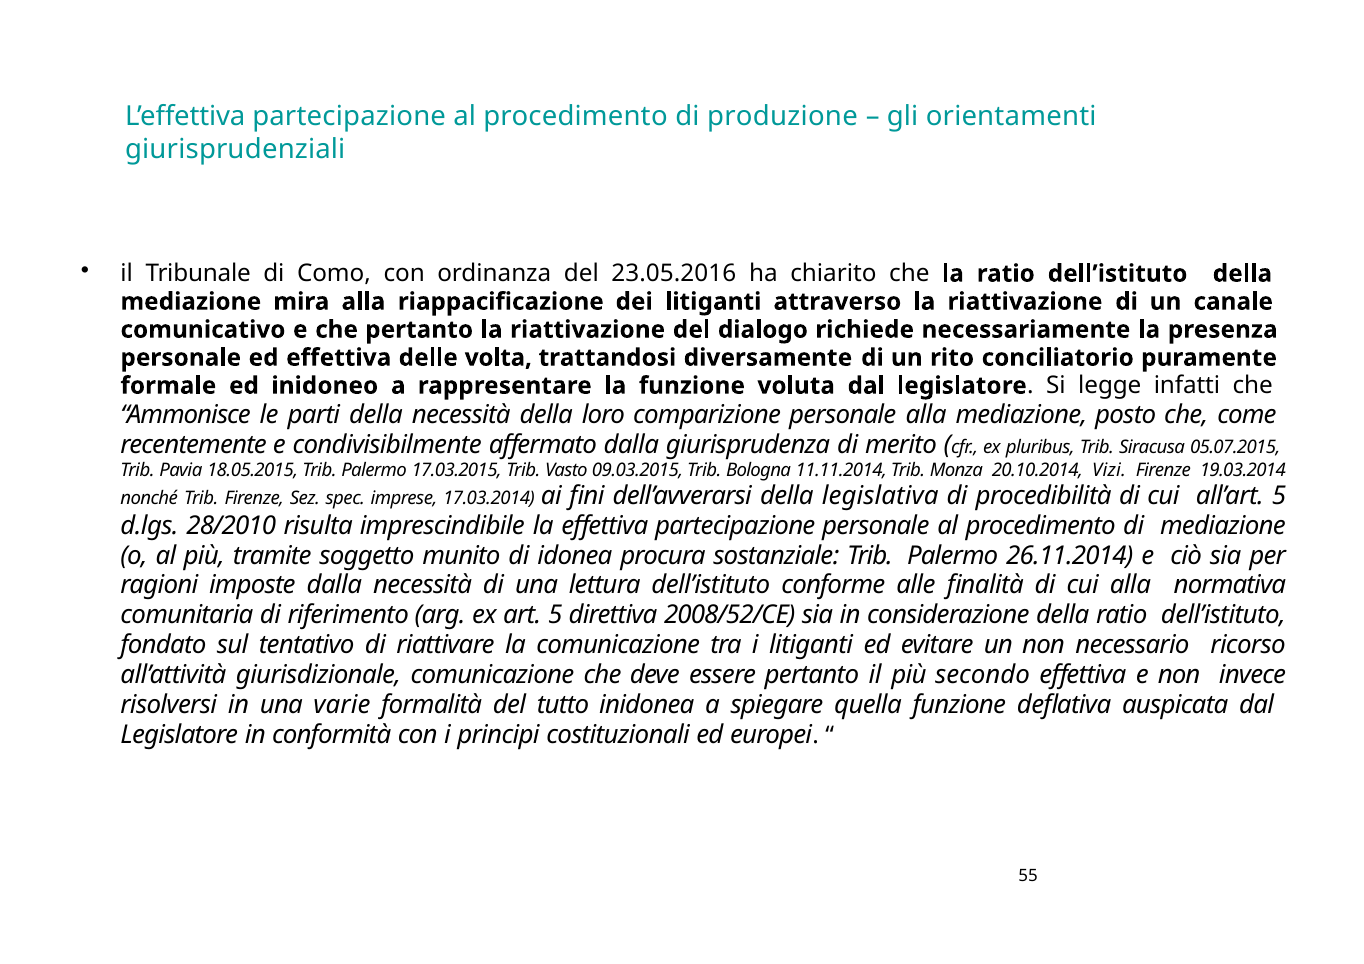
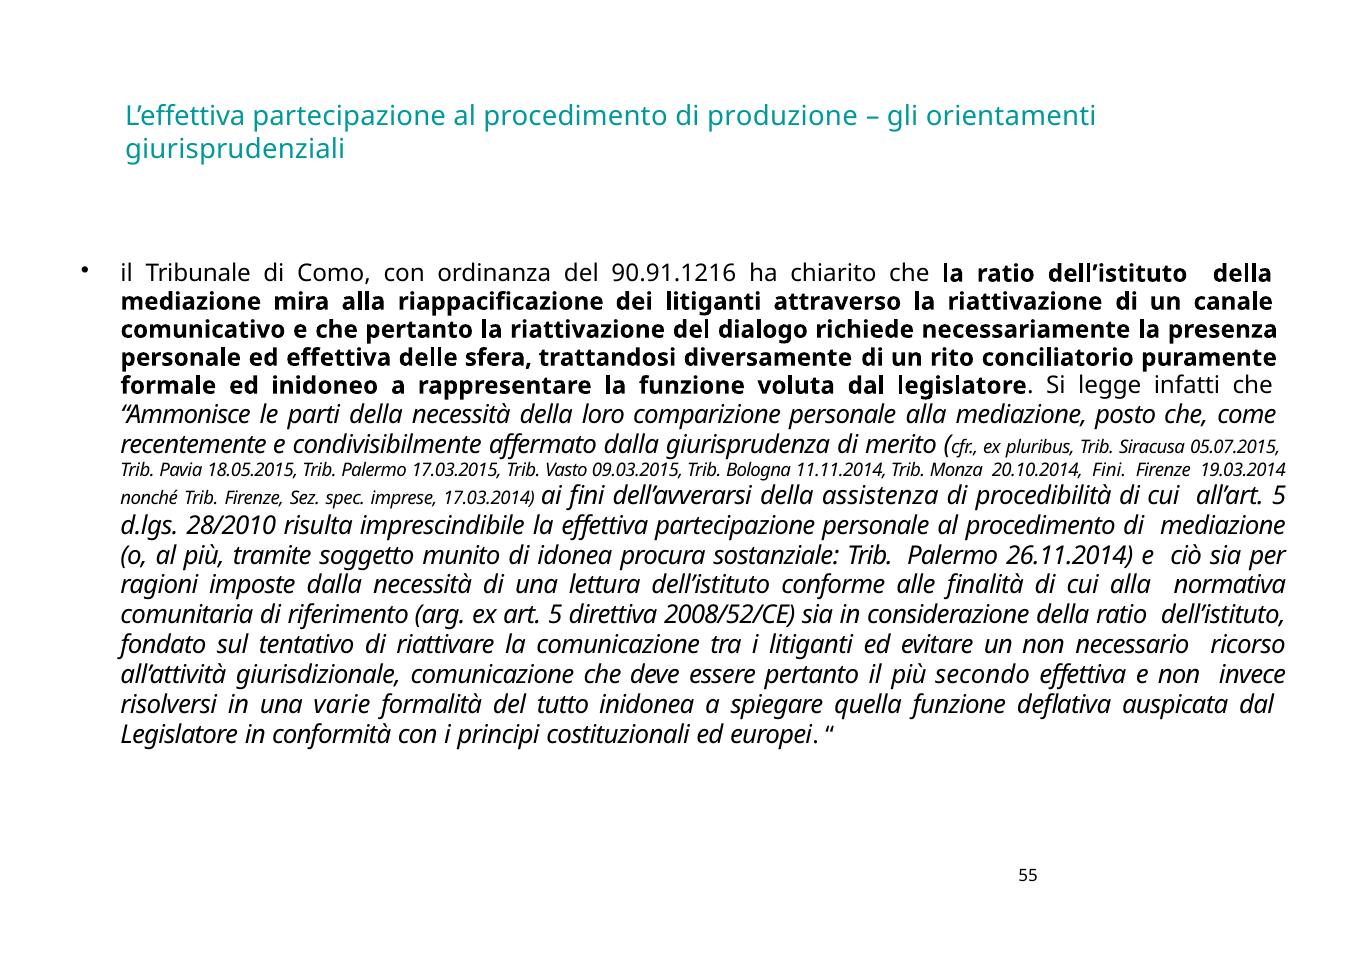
23.05.2016: 23.05.2016 -> 90.91.1216 (674, 274)
volta: volta -> sfera (498, 358)
20.10.2014 Vizi: Vizi -> Fini (1109, 470)
legislativa: legislativa -> assistenza (880, 496)
